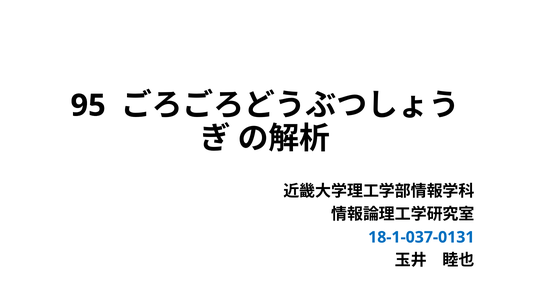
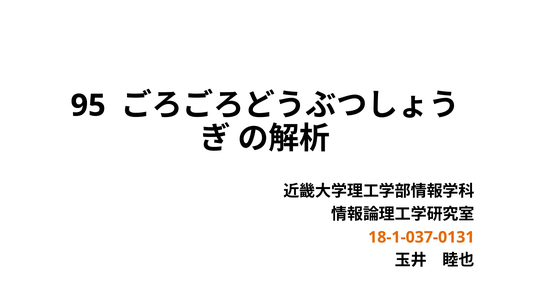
18-1-037-0131 colour: blue -> orange (421, 237)
